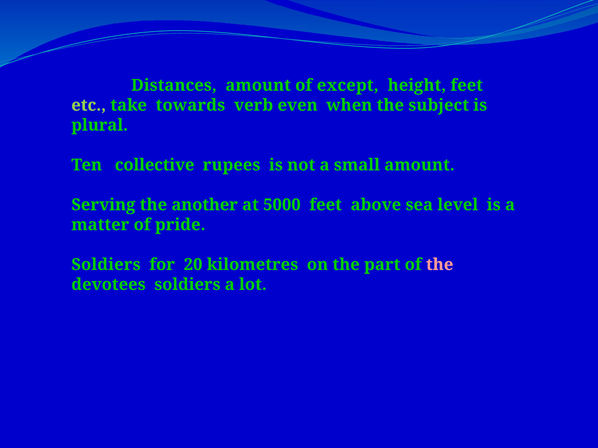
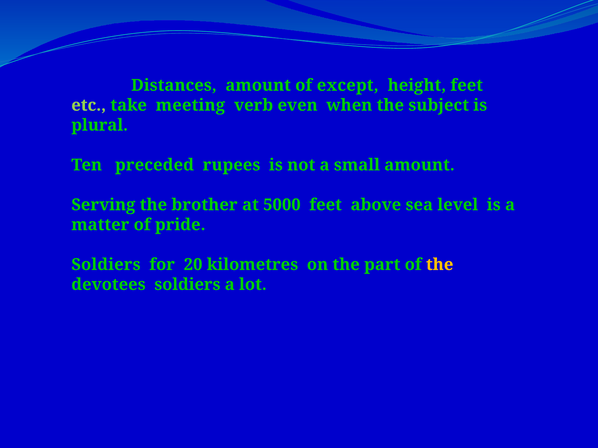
towards: towards -> meeting (190, 105)
collective: collective -> preceded (154, 165)
another: another -> brother (205, 205)
the colour: pink -> yellow (440, 265)
